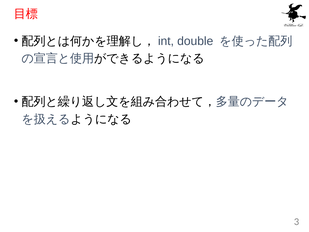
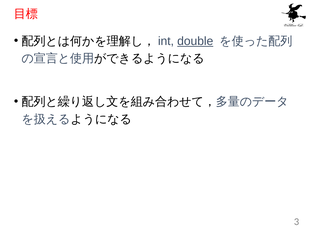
double underline: none -> present (195, 41)
